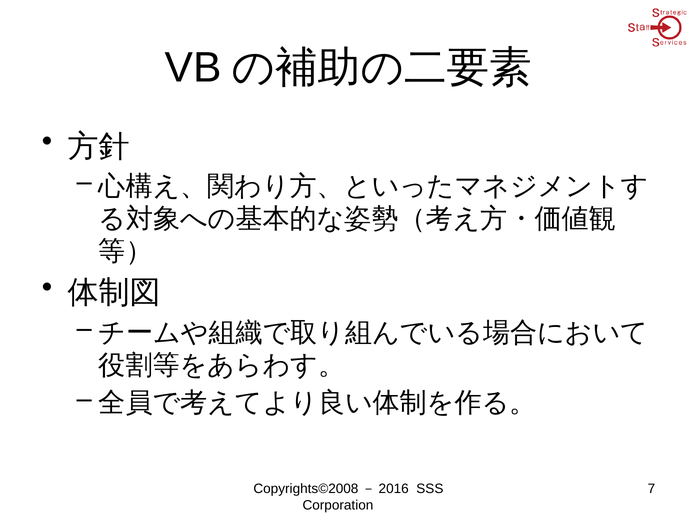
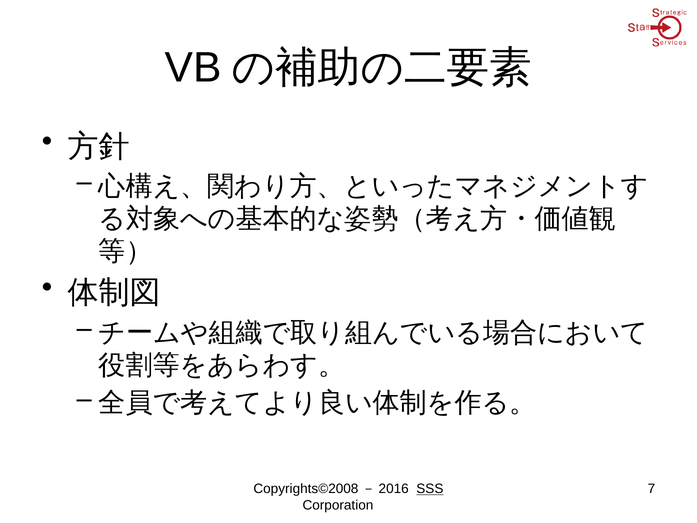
SSS underline: none -> present (430, 489)
